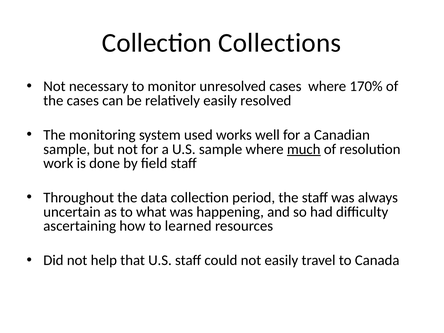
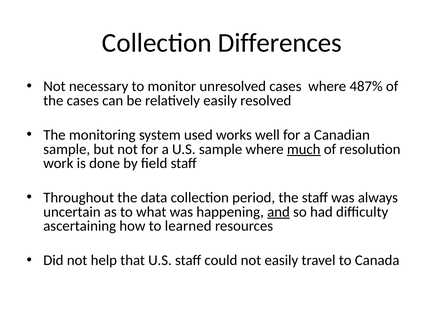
Collections: Collections -> Differences (280, 43)
170%: 170% -> 487% (366, 86)
and underline: none -> present (279, 212)
